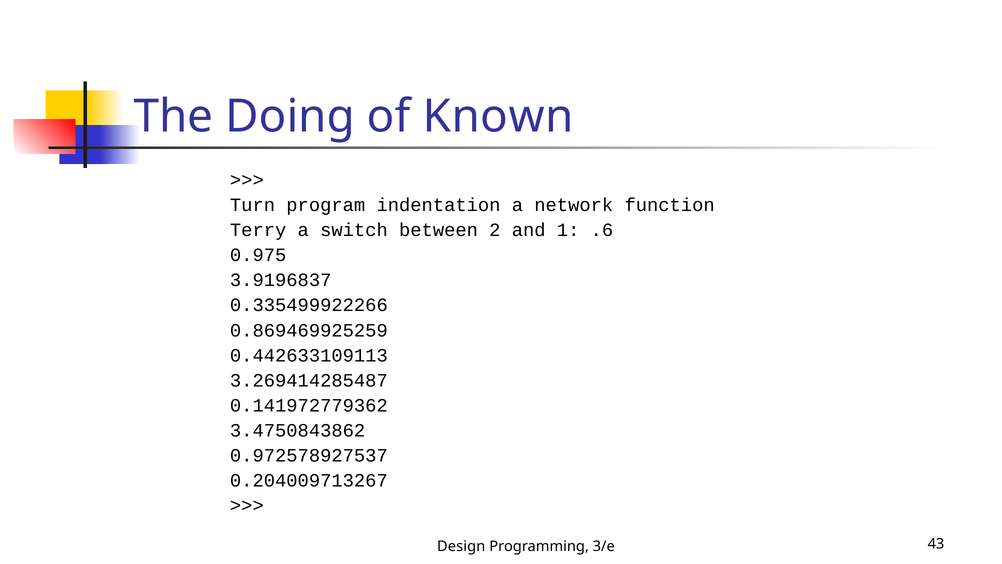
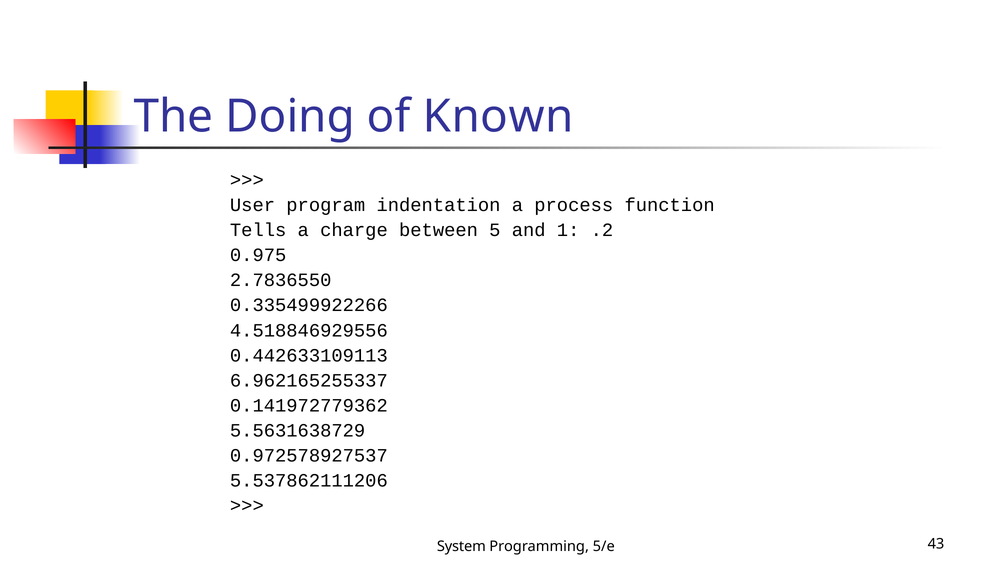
Turn: Turn -> User (253, 205)
network: network -> process (574, 205)
Terry: Terry -> Tells (258, 230)
switch: switch -> charge (354, 230)
2: 2 -> 5 (495, 230)
.6: .6 -> .2 (602, 230)
3.9196837: 3.9196837 -> 2.7836550 (281, 280)
0.869469925259: 0.869469925259 -> 4.518846929556 (309, 330)
3.269414285487: 3.269414285487 -> 6.962165255337 (309, 380)
3.4750843862: 3.4750843862 -> 5.5631638729 (298, 430)
0.204009713267: 0.204009713267 -> 5.537862111206 (309, 480)
Design: Design -> System (461, 546)
3/e: 3/e -> 5/e (604, 546)
